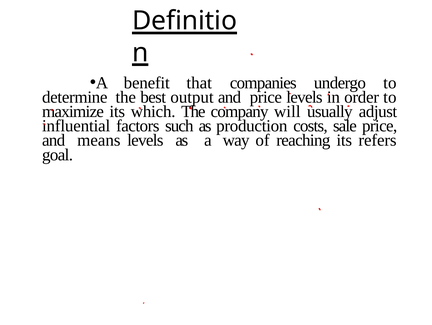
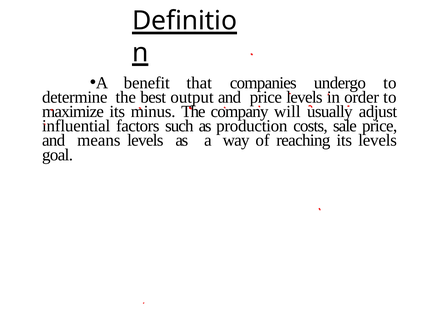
which: which -> minus (153, 111)
its refers: refers -> levels (378, 140)
